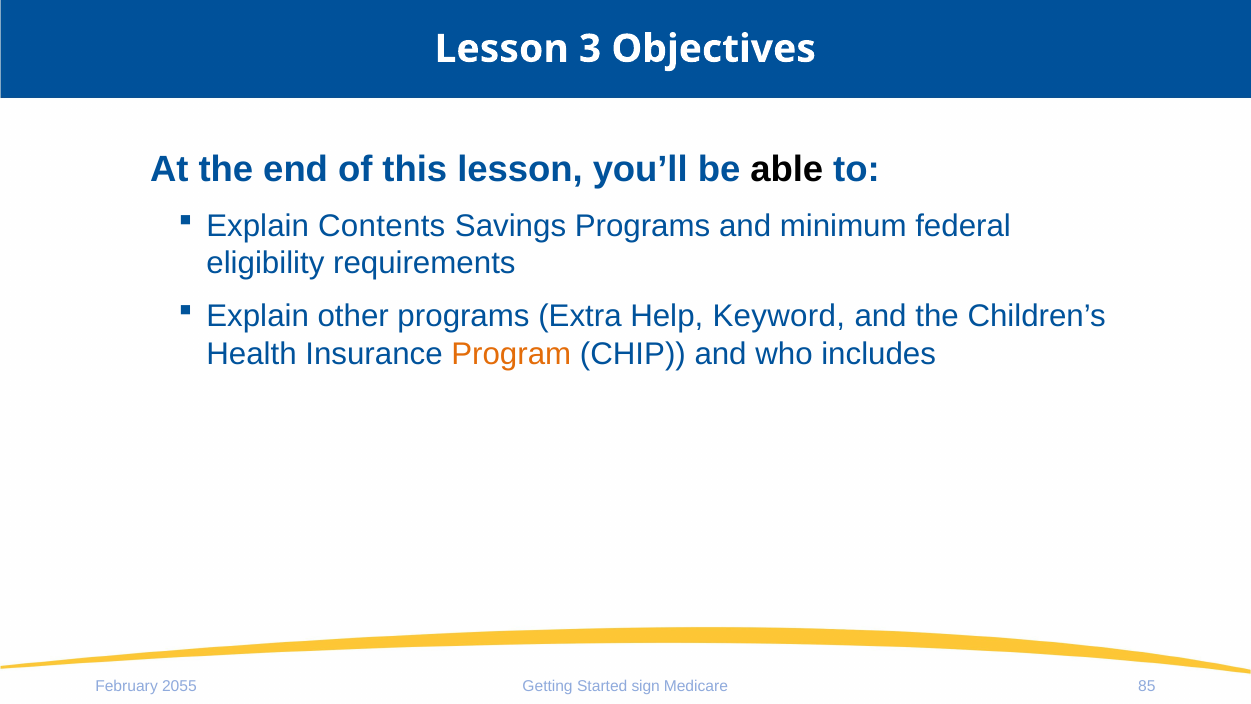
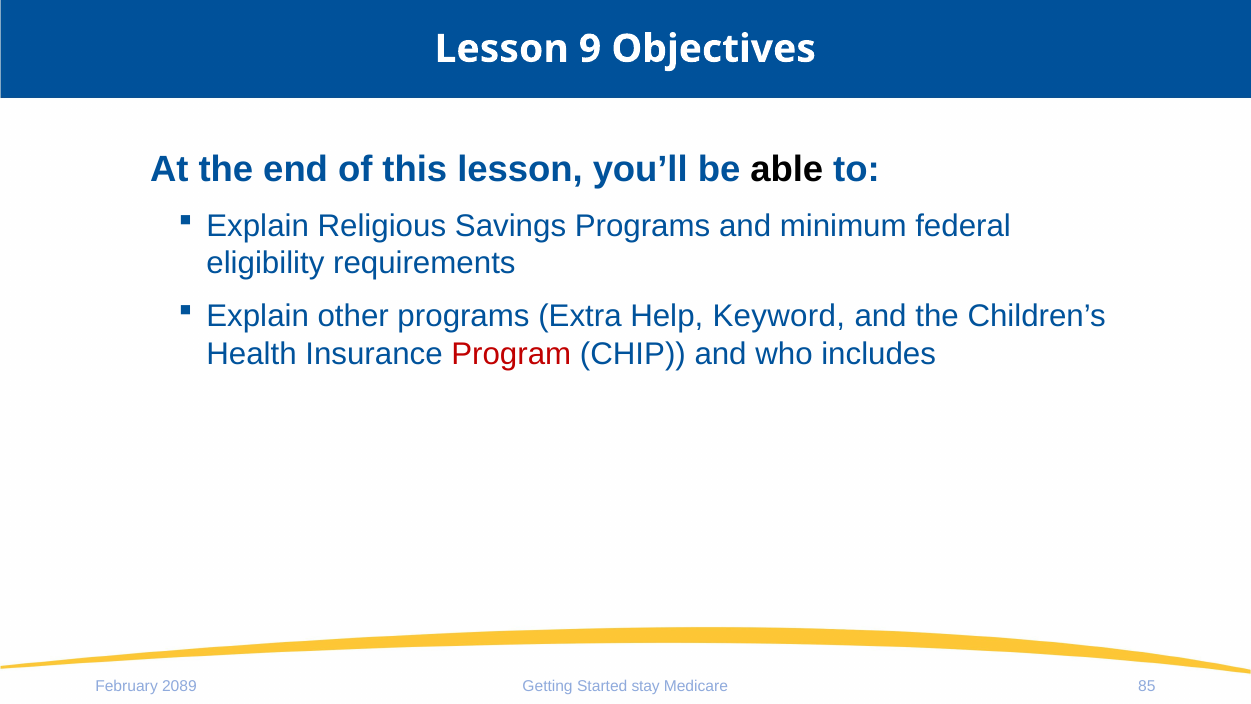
3: 3 -> 9 (590, 49)
Contents: Contents -> Religious (382, 226)
Program colour: orange -> red (511, 354)
2055: 2055 -> 2089 (179, 686)
sign: sign -> stay (646, 686)
